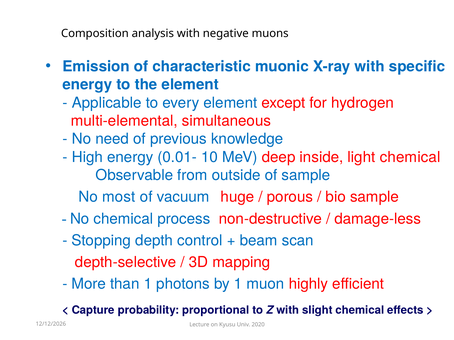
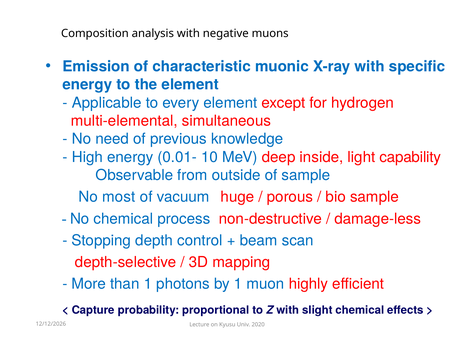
light chemical: chemical -> capability (410, 157)
